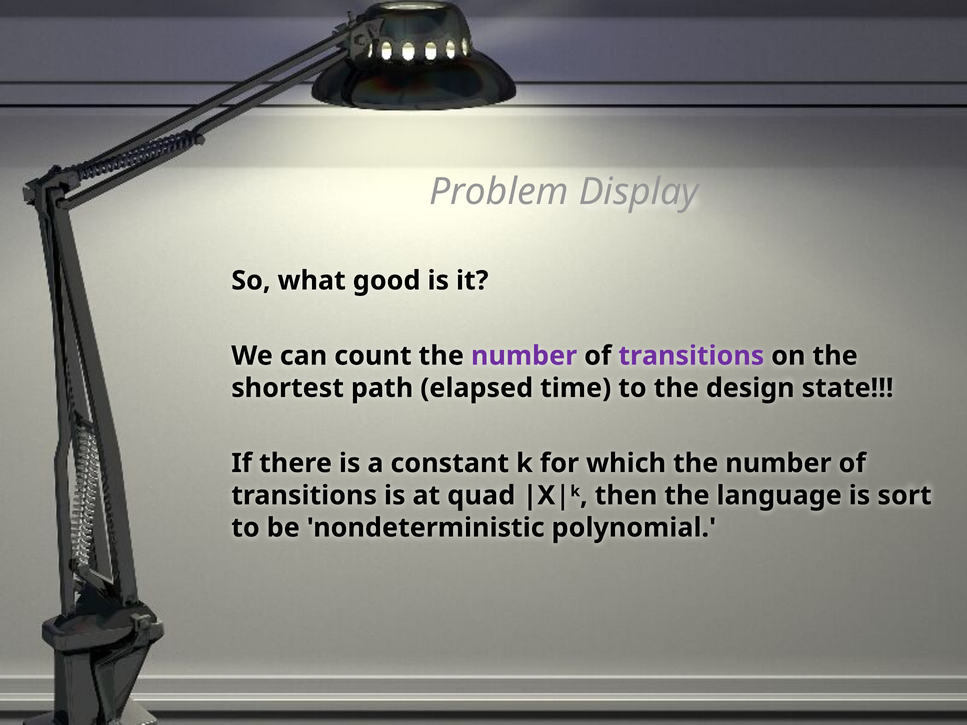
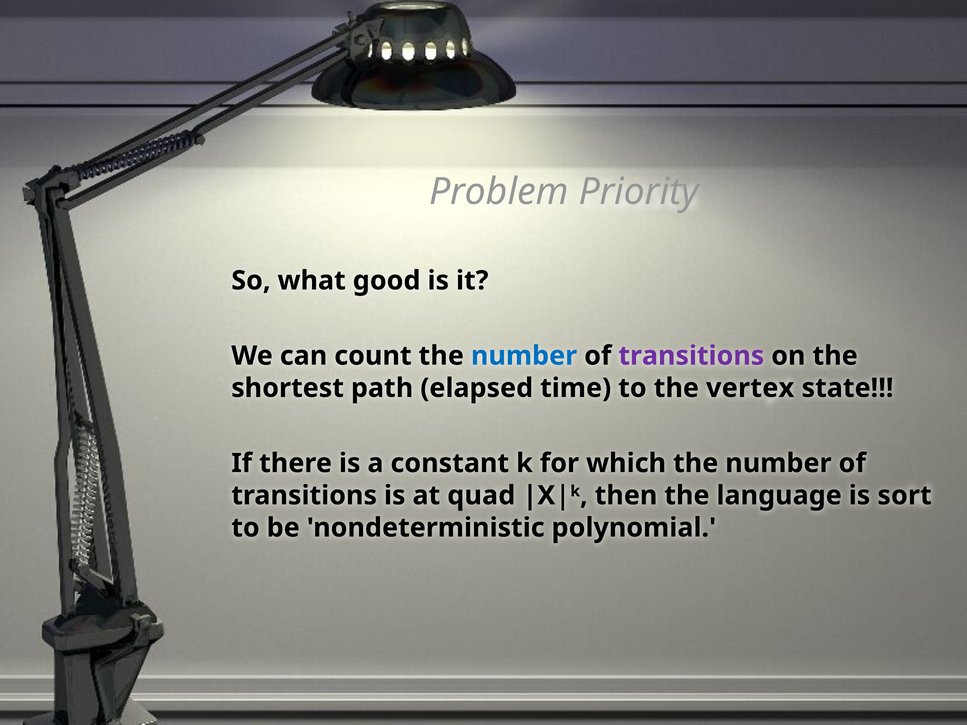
Display: Display -> Priority (639, 192)
number colour: purple -> blue (524, 356)
design: design -> vertex (750, 388)
